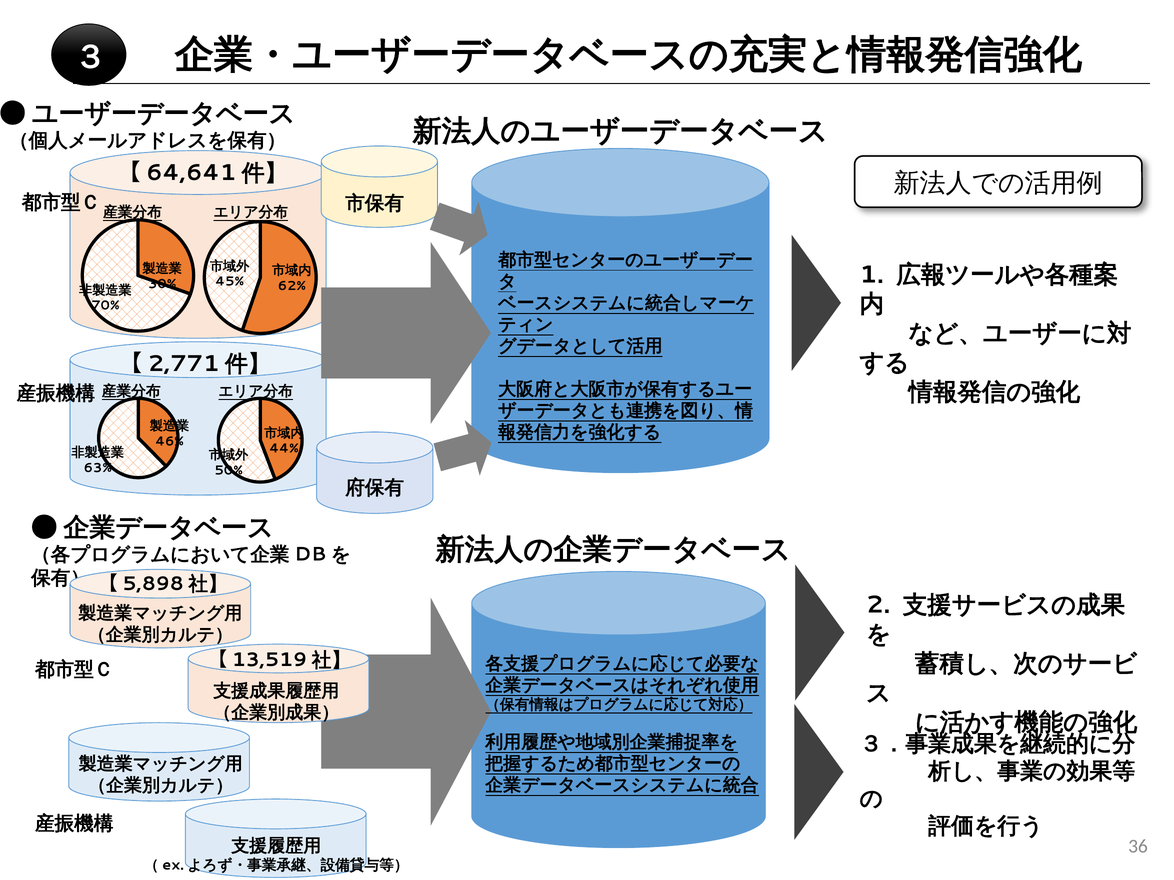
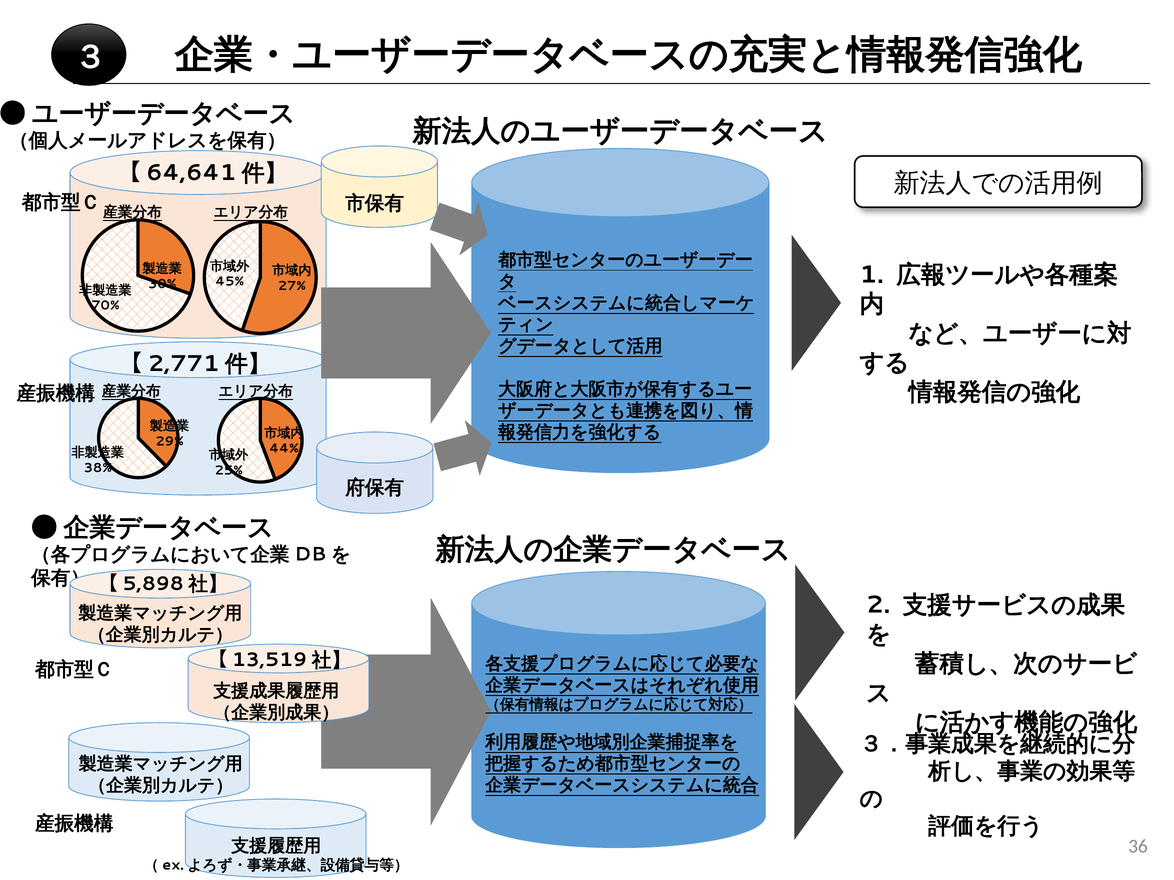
62%: 62% -> 27% (292, 286)
46%: 46% -> 29% (169, 442)
63%: 63% -> 38% (98, 468)
50%: 50% -> 25% (229, 471)
